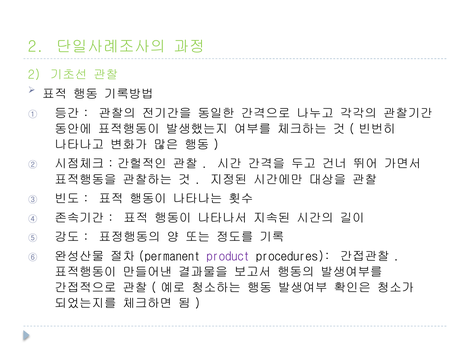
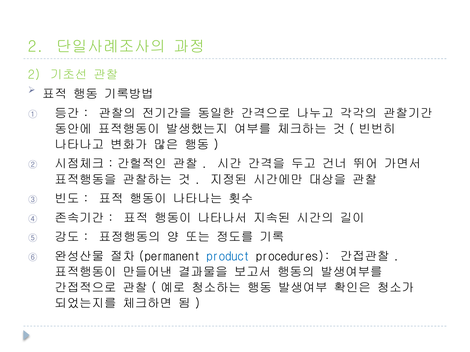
product colour: purple -> blue (228, 257)
